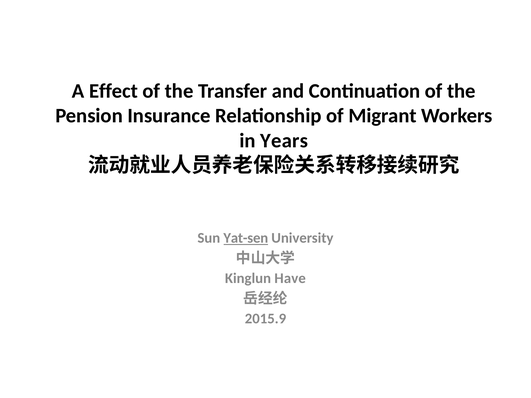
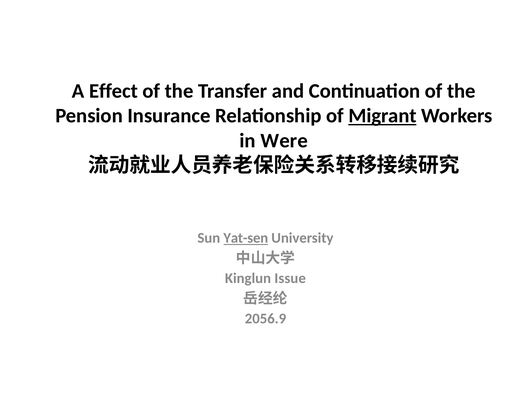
Migrant underline: none -> present (382, 116)
Years: Years -> Were (284, 141)
Have: Have -> Issue (290, 279)
2015.9: 2015.9 -> 2056.9 (265, 319)
